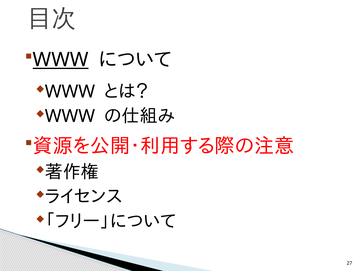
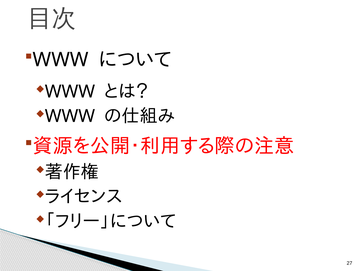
WWW underline: present -> none (61, 60)
